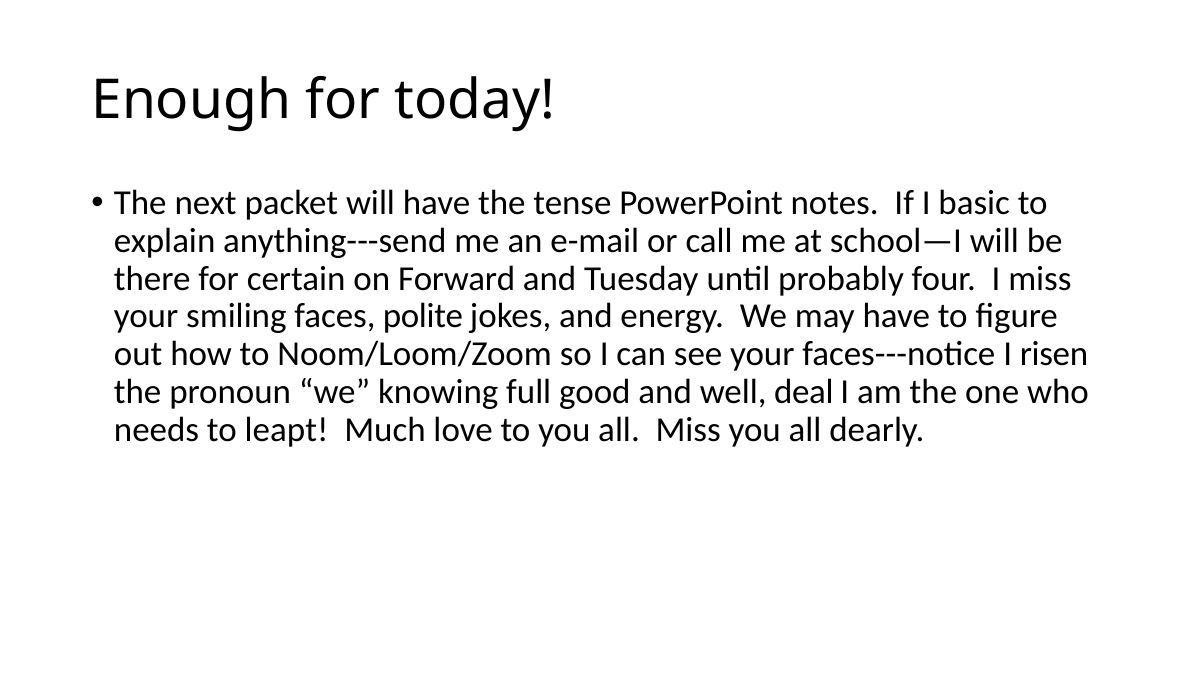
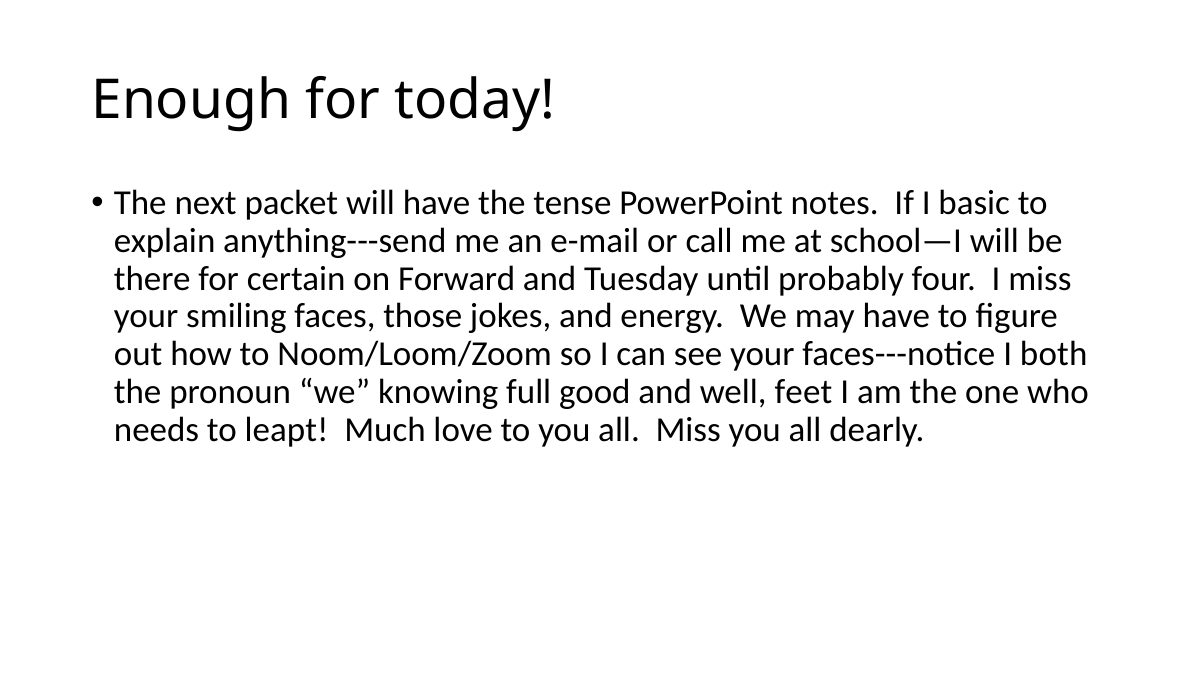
polite: polite -> those (423, 316)
risen: risen -> both (1054, 354)
deal: deal -> feet (803, 392)
